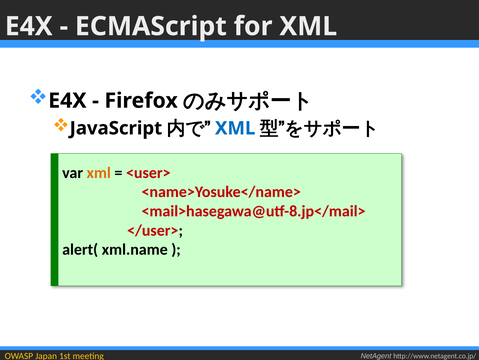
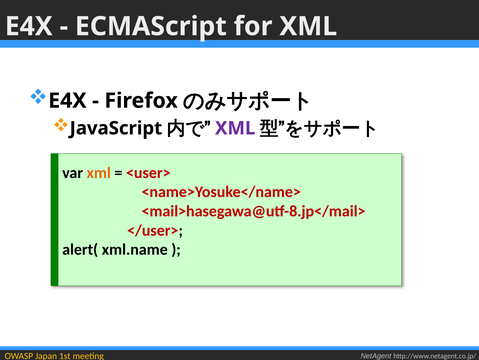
XML colour: blue -> purple (235, 128)
